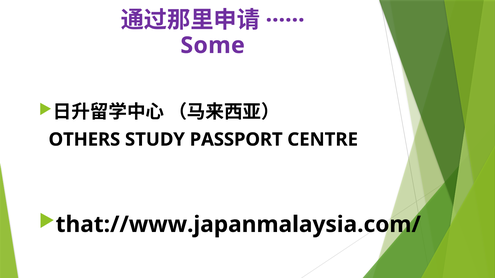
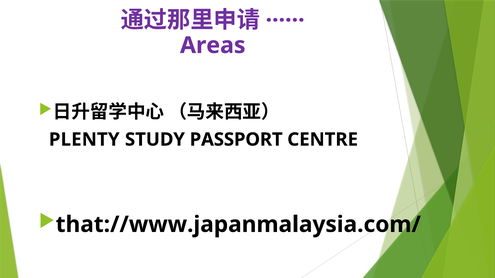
Some: Some -> Areas (213, 45)
OTHERS: OTHERS -> PLENTY (84, 140)
